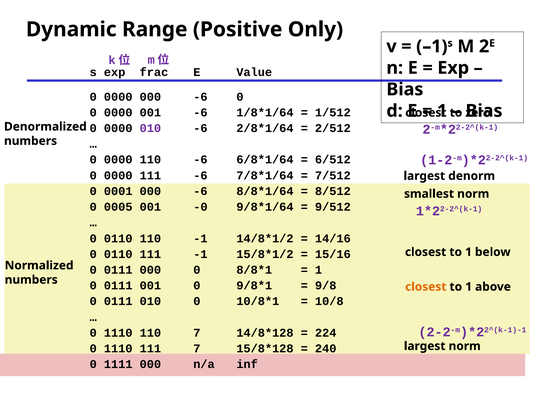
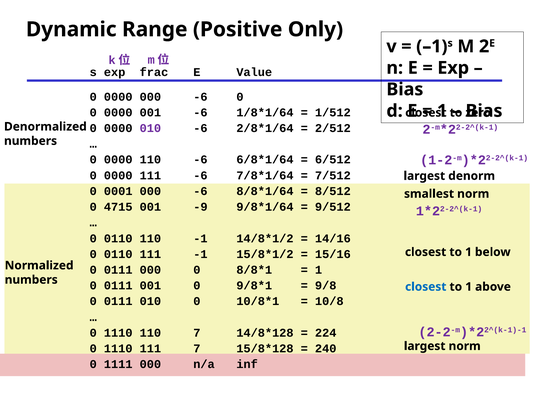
0005: 0005 -> 4715 (118, 207)
-0: -0 -> -9 (200, 207)
closest colour: orange -> blue (426, 287)
